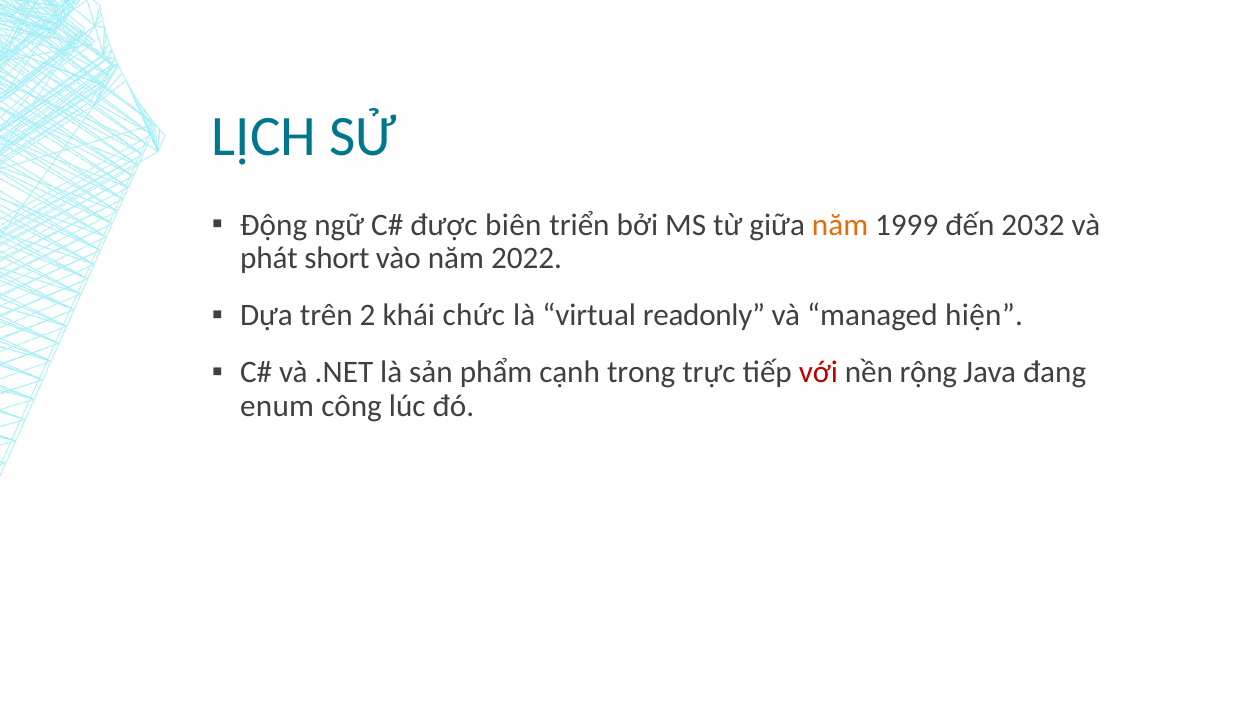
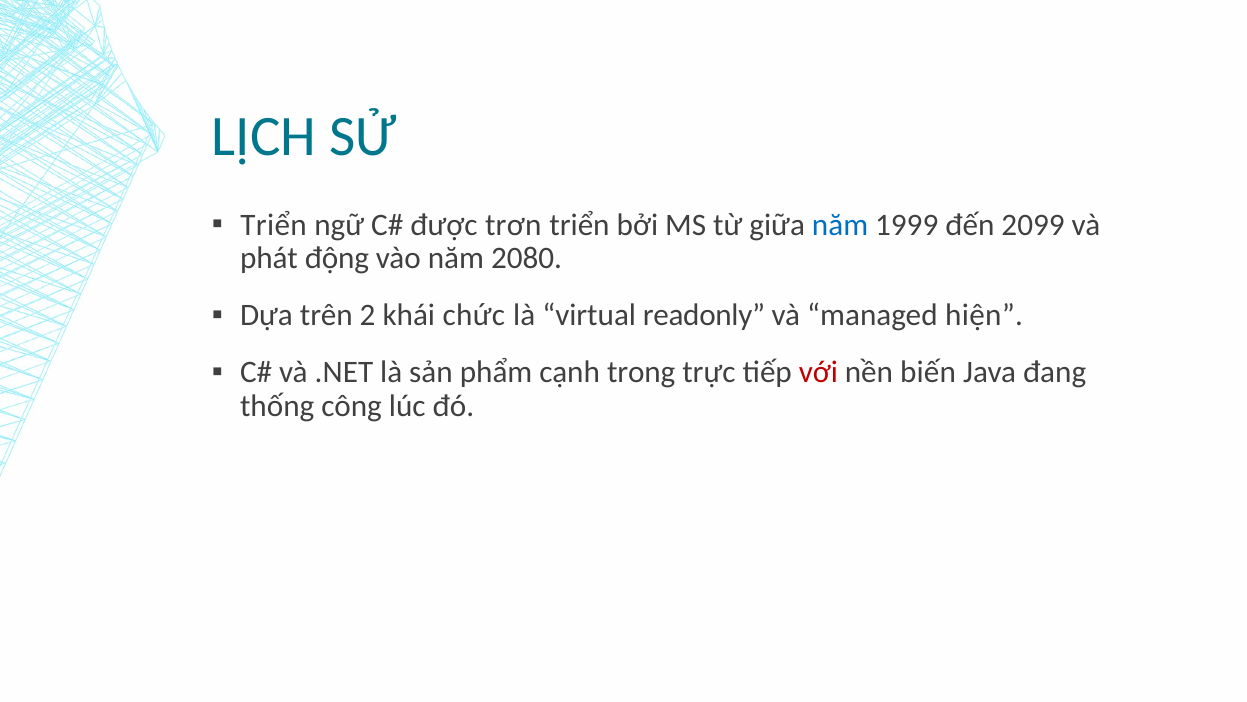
Động: Động -> Triển (274, 225)
biên: biên -> trơn (513, 225)
năm colour: orange -> blue (840, 225)
2032: 2032 -> 2099 (1033, 225)
short: short -> động (337, 258)
2022: 2022 -> 2080 (527, 258)
rộng: rộng -> biến (928, 372)
enum: enum -> thống (277, 406)
